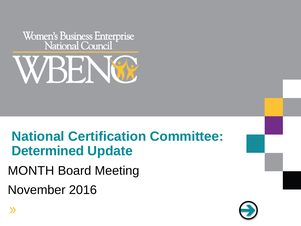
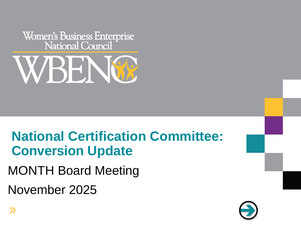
Determined: Determined -> Conversion (48, 151)
2016: 2016 -> 2025 (83, 190)
